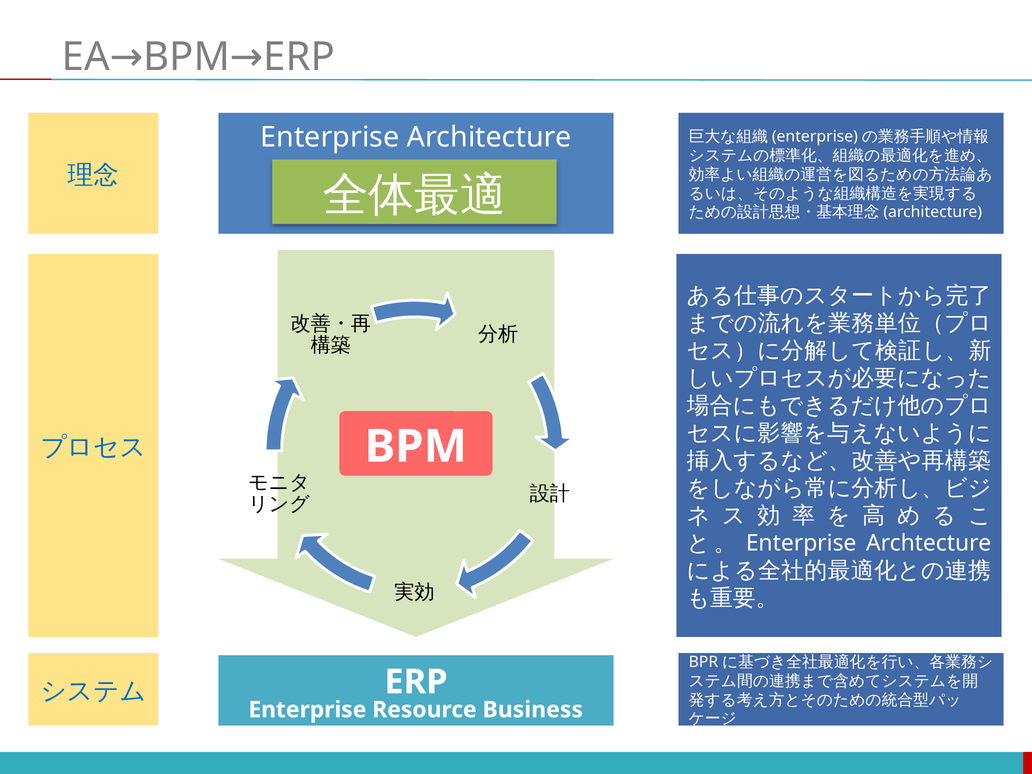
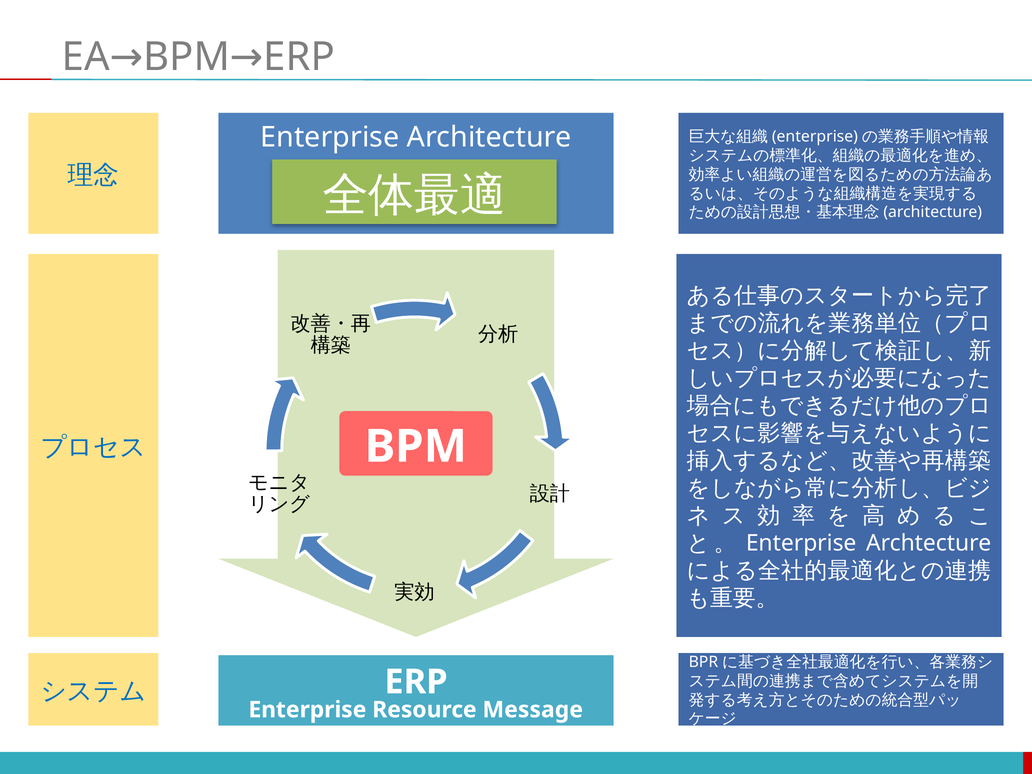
Business: Business -> Message (533, 710)
